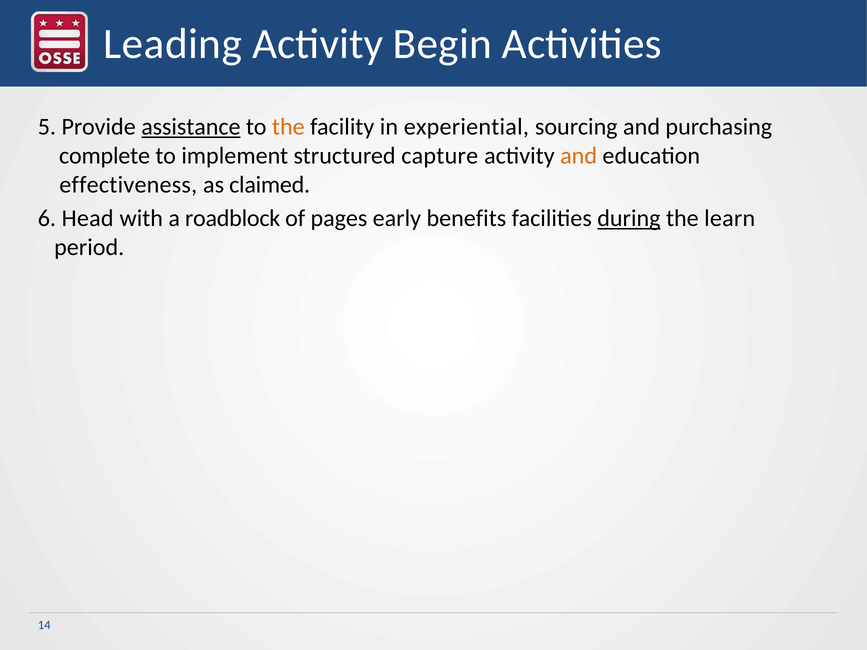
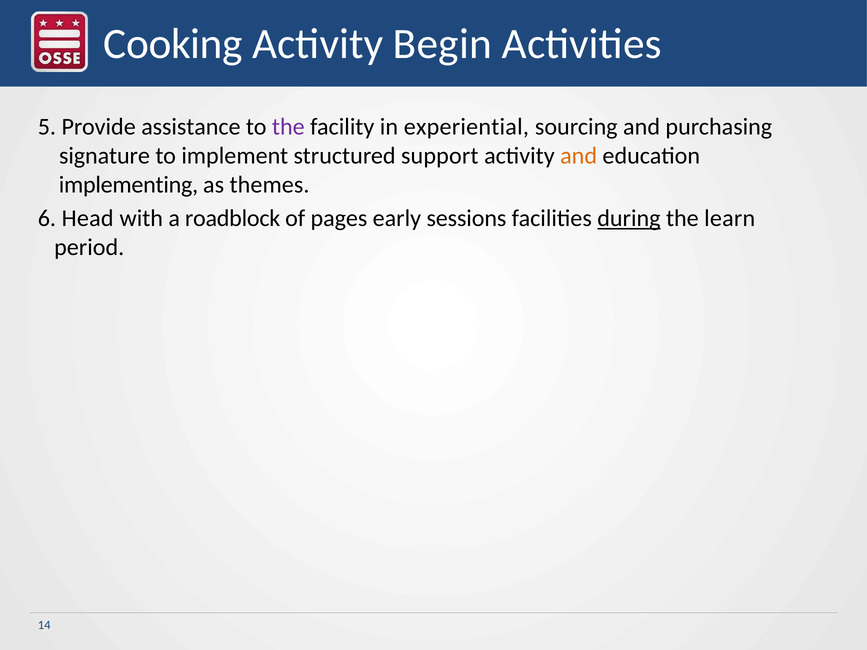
Leading: Leading -> Cooking (173, 44)
assistance underline: present -> none (191, 127)
the colour: orange -> purple (288, 127)
complete: complete -> signature (104, 156)
capture: capture -> support (440, 156)
effectiveness: effectiveness -> implementing (128, 185)
claimed: claimed -> themes (270, 185)
benefits: benefits -> sessions (466, 219)
